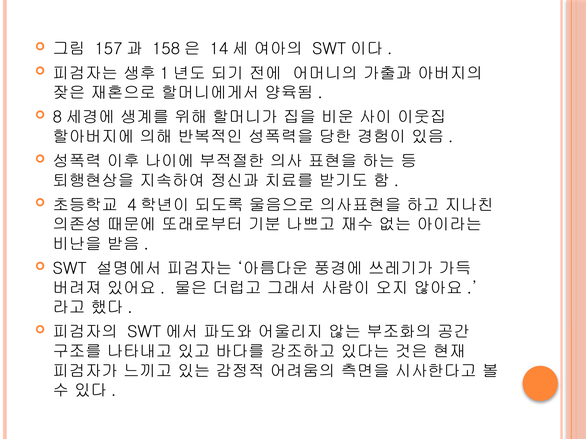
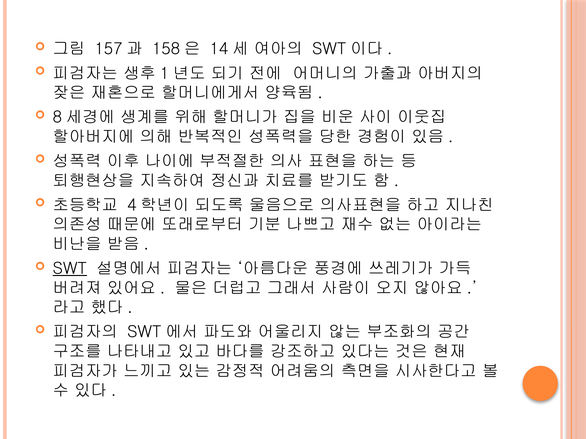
SWT underline: none -> present (70, 269)
